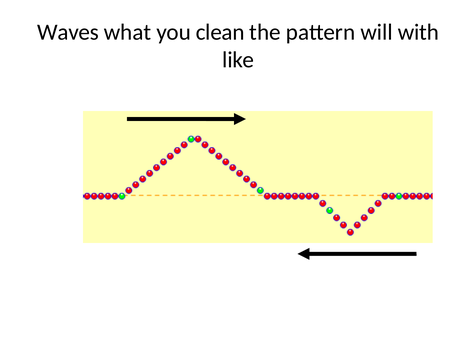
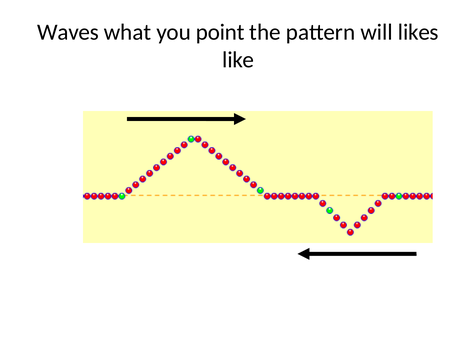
clean: clean -> point (220, 32)
with: with -> likes (418, 32)
